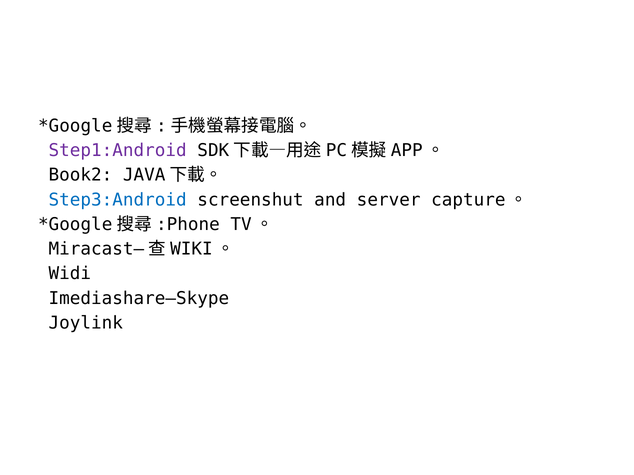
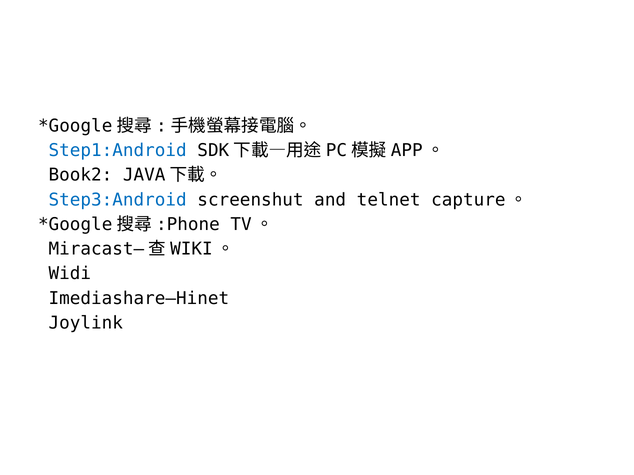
Step1:Android colour: purple -> blue (118, 151)
server: server -> telnet (389, 200)
Imediashare—Skype: Imediashare—Skype -> Imediashare—Hinet (139, 299)
